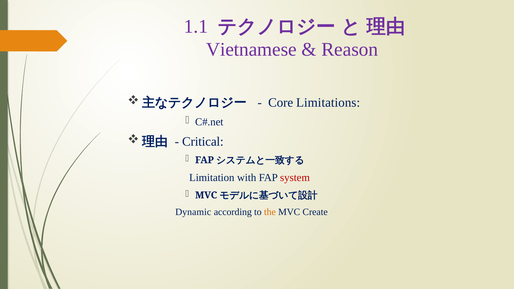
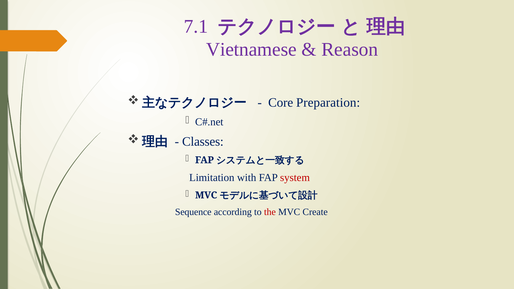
1.1: 1.1 -> 7.1 (196, 26)
Limitations: Limitations -> Preparation (328, 102)
Critical: Critical -> Classes (203, 142)
Dynamic: Dynamic -> Sequence (193, 212)
the colour: orange -> red (270, 212)
